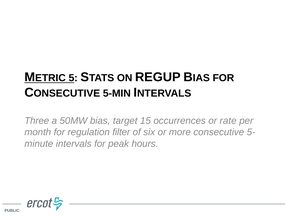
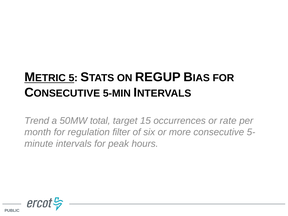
Three: Three -> Trend (37, 121)
bias: bias -> total (100, 121)
